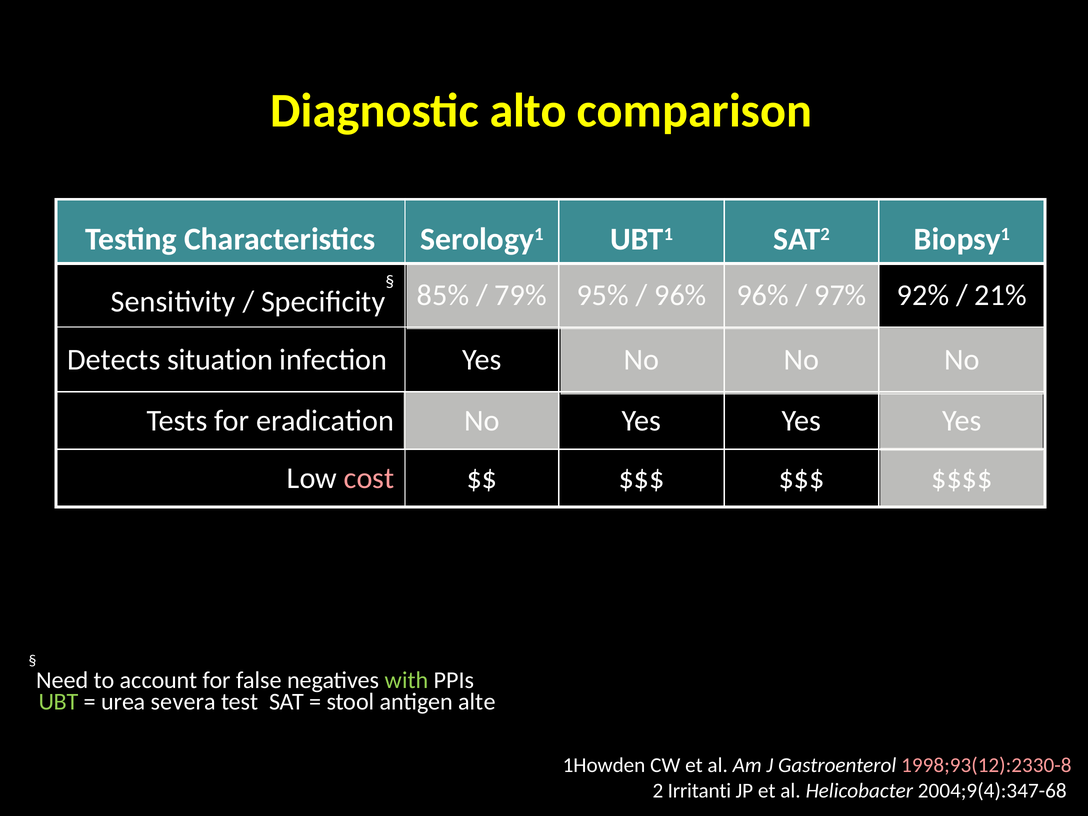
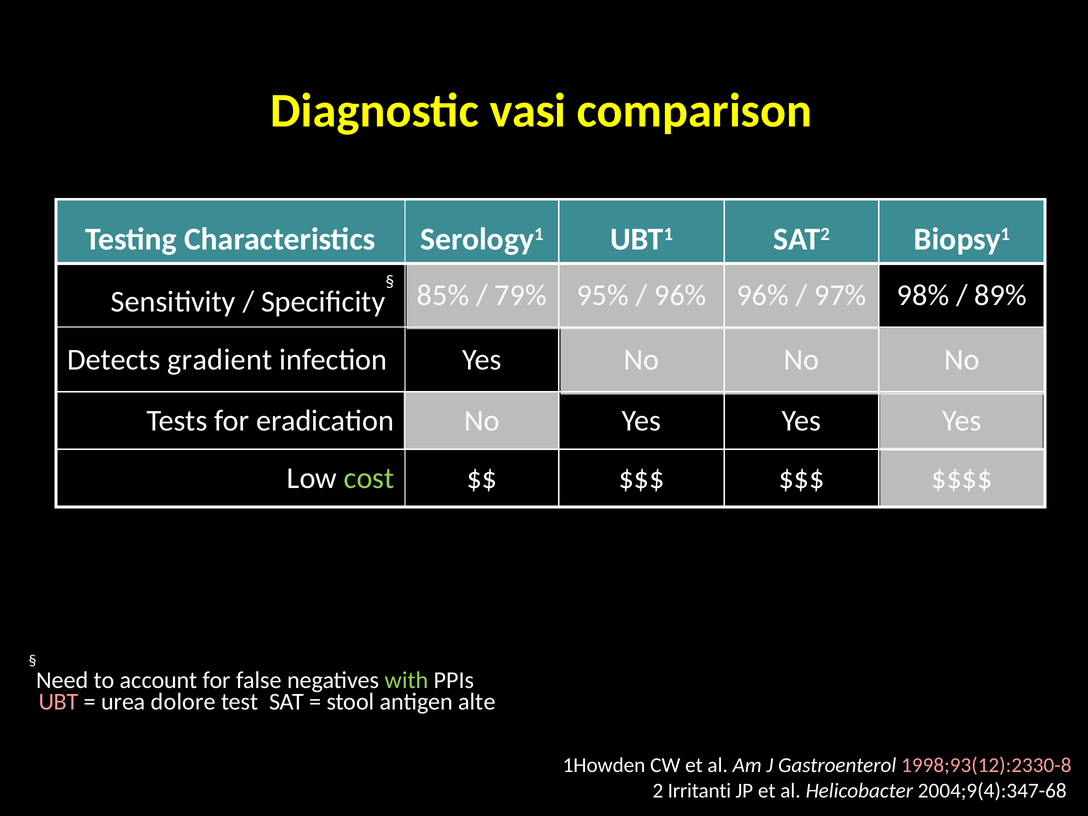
alto: alto -> vasi (528, 111)
92%: 92% -> 98% (923, 296)
21%: 21% -> 89% (1001, 296)
situation: situation -> gradient (220, 360)
cost colour: pink -> light green (369, 478)
UBT colour: light green -> pink (59, 702)
severa: severa -> dolore (183, 702)
